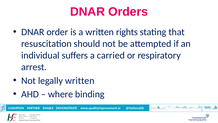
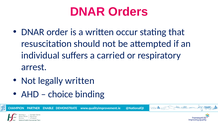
rights: rights -> occur (127, 32)
where: where -> choice (61, 94)
